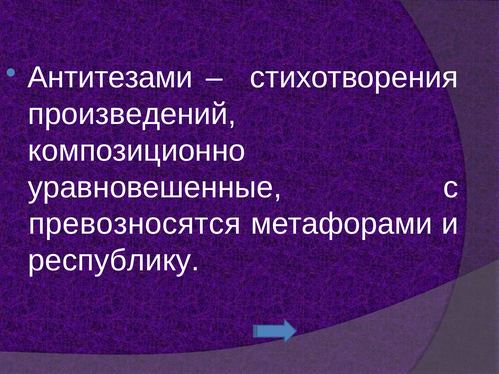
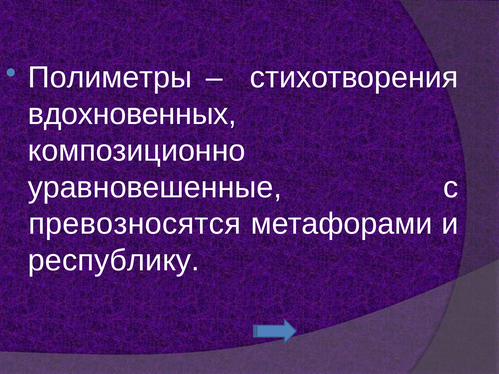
Антитезами: Антитезами -> Полиметры (110, 77)
произведений: произведений -> вдохновенных (132, 114)
